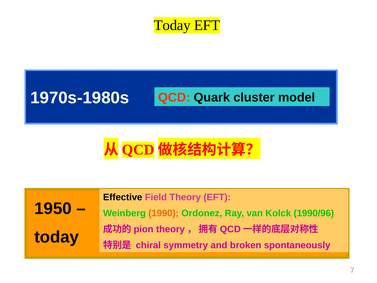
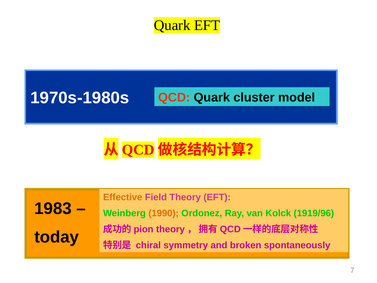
Today: Today -> Quark (172, 25)
Effective colour: black -> orange (123, 197)
1950: 1950 -> 1983 (53, 208)
1990/96: 1990/96 -> 1919/96 (314, 213)
